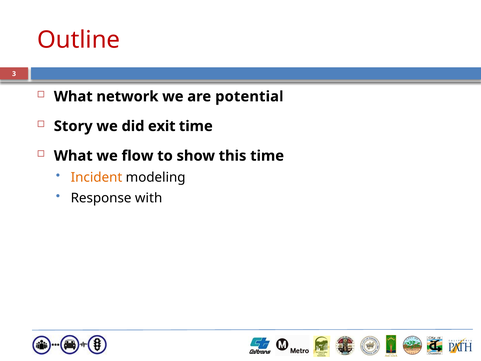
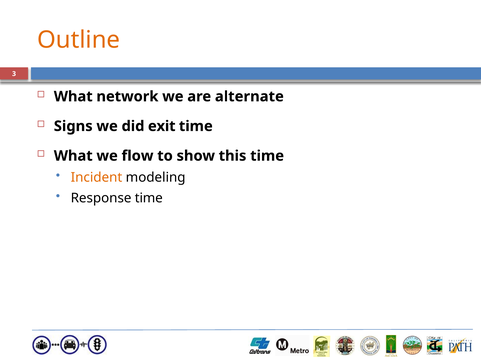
Outline colour: red -> orange (79, 40)
potential: potential -> alternate (249, 96)
Story: Story -> Signs (73, 126)
Response with: with -> time (149, 198)
